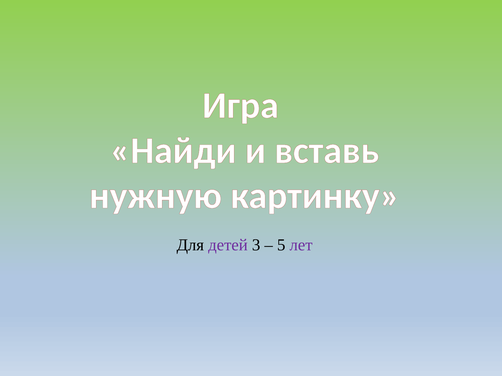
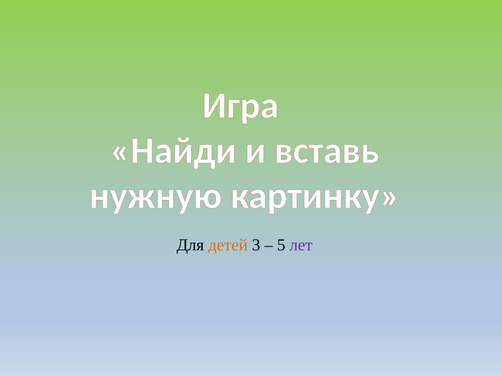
детей colour: purple -> orange (228, 245)
